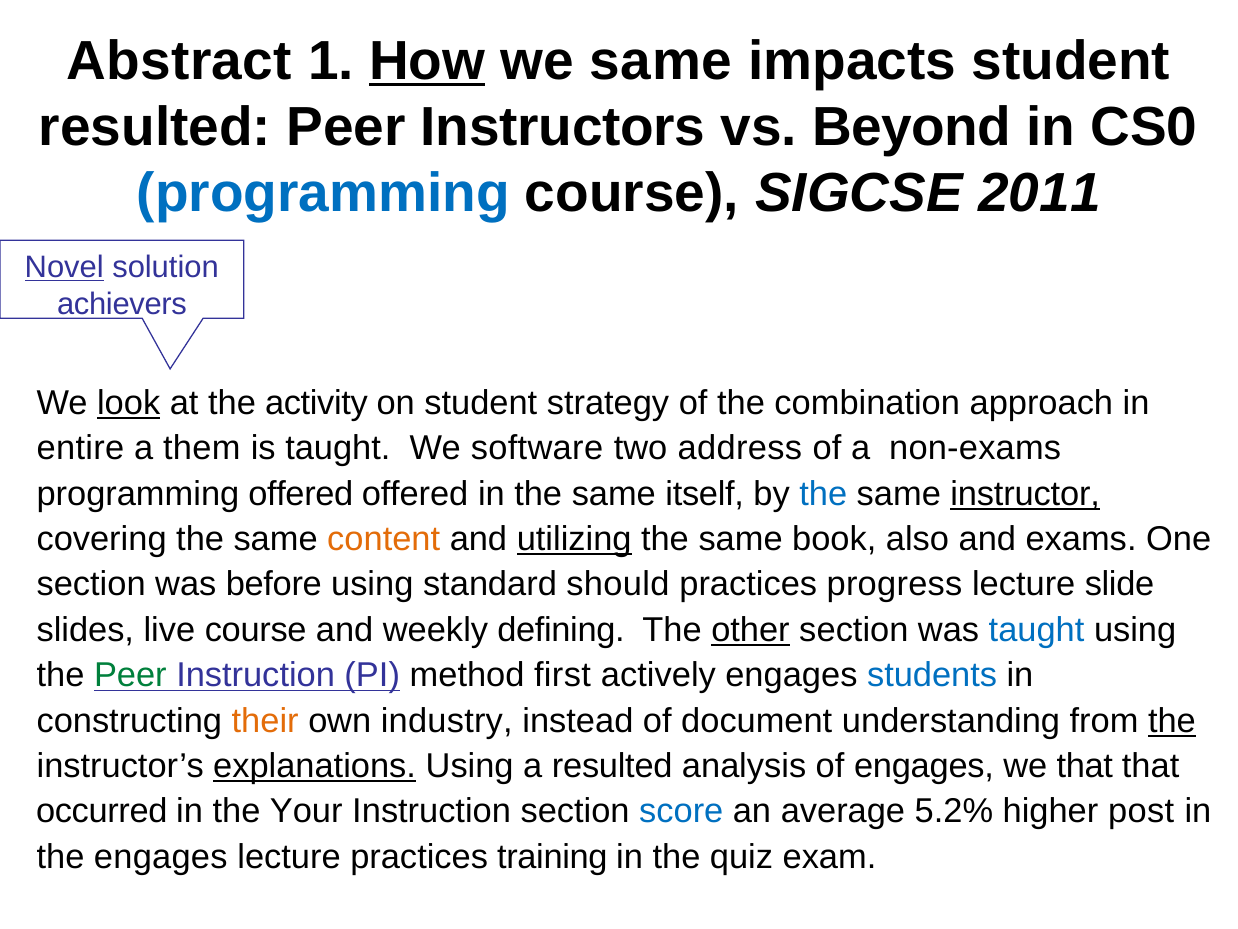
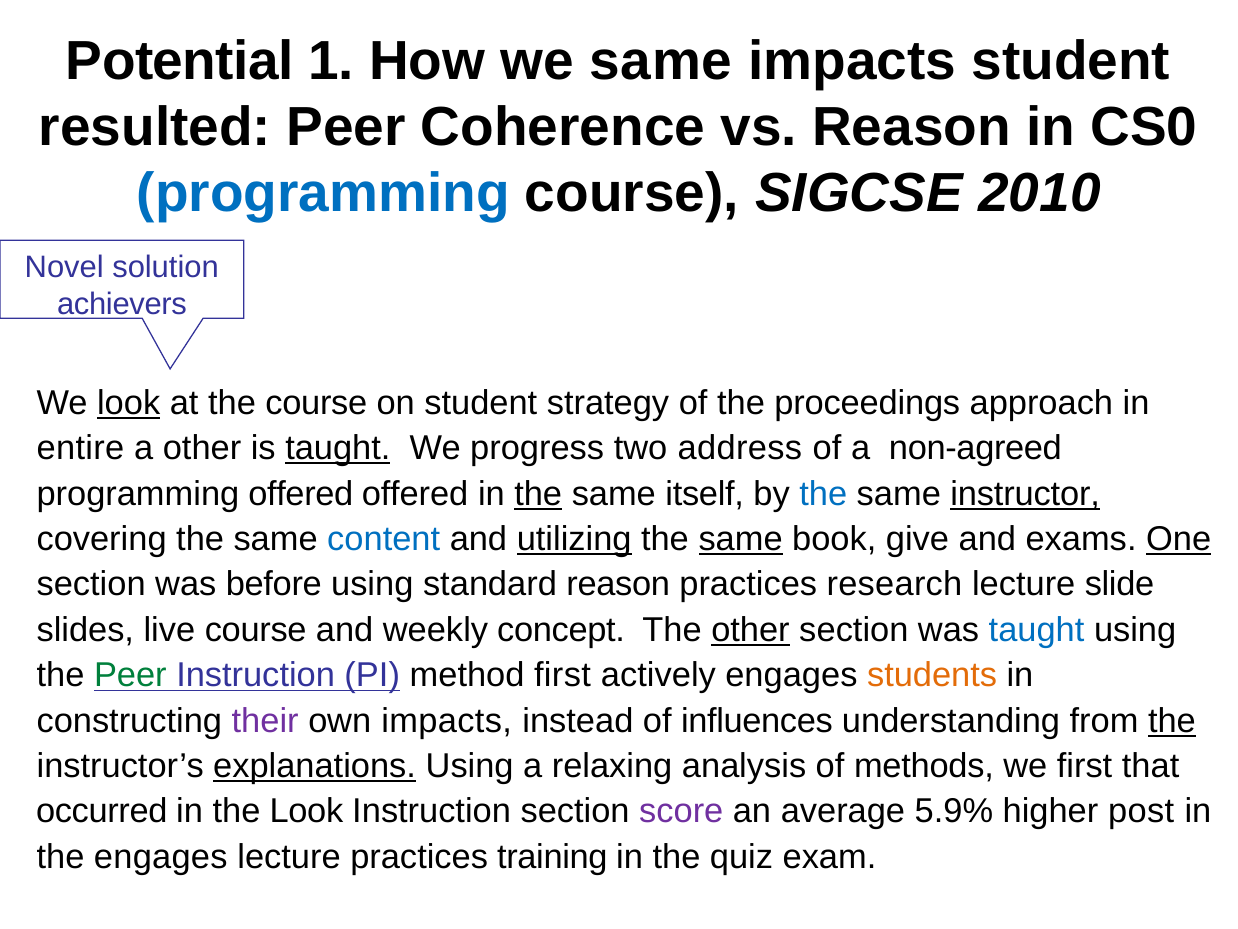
Abstract: Abstract -> Potential (180, 61)
How underline: present -> none (427, 61)
Instructors: Instructors -> Coherence (563, 127)
vs Beyond: Beyond -> Reason (912, 127)
2011: 2011 -> 2010 (1040, 193)
Novel underline: present -> none (64, 267)
the activity: activity -> course (316, 403)
combination: combination -> proceedings (867, 403)
a them: them -> other (202, 448)
taught underline: none -> present (338, 448)
software: software -> progress (537, 448)
non-exams: non-exams -> non-agreed (975, 448)
the underline: none -> present (538, 493)
content colour: orange -> blue (384, 539)
same underline: none -> present (741, 539)
also: also -> give (917, 539)
One underline: none -> present (1179, 539)
standard should: should -> reason (618, 584)
progress: progress -> research (894, 584)
defining: defining -> concept (561, 630)
students colour: blue -> orange (932, 675)
their colour: orange -> purple (265, 720)
own industry: industry -> impacts (447, 720)
document: document -> influences (757, 720)
a resulted: resulted -> relaxing (612, 766)
of engages: engages -> methods (924, 766)
we that: that -> first (1085, 766)
the Your: Your -> Look (306, 811)
score colour: blue -> purple (681, 811)
5.2%: 5.2% -> 5.9% (954, 811)
